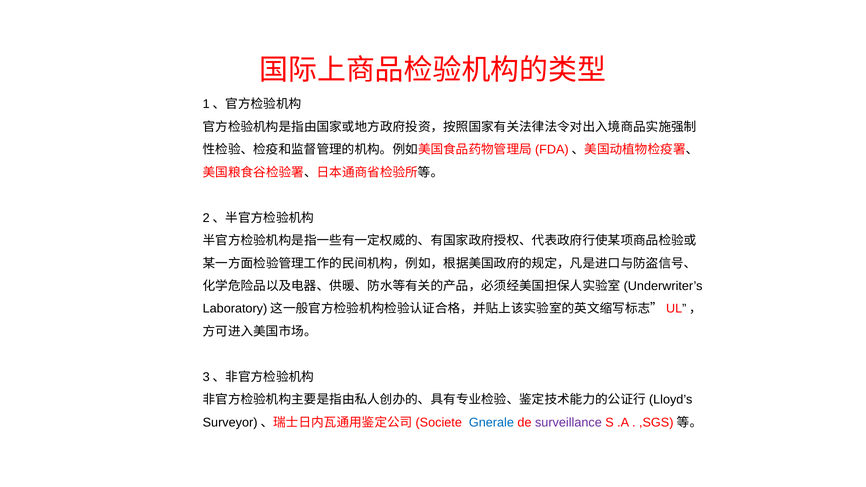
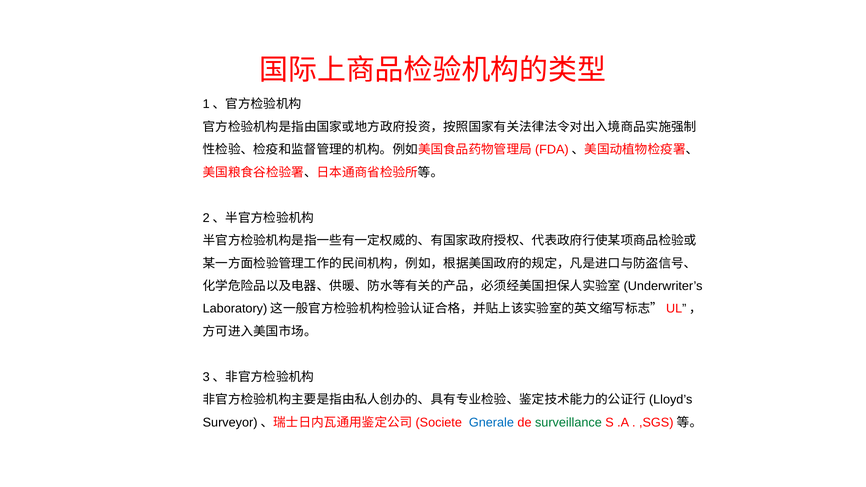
surveillance colour: purple -> green (568, 423)
